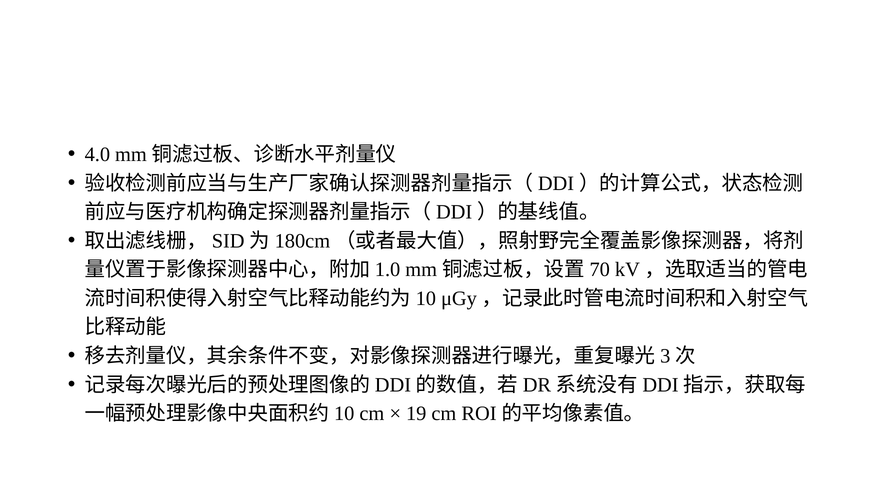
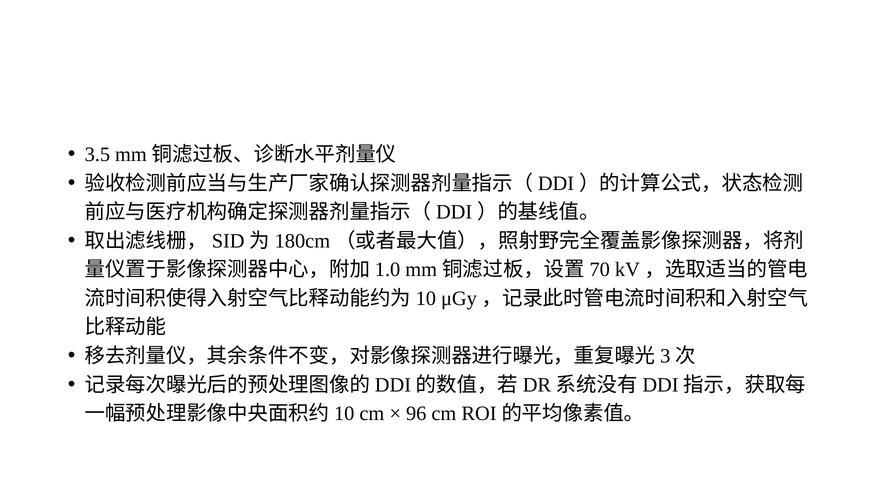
4.0: 4.0 -> 3.5 (97, 155)
19: 19 -> 96 (416, 414)
